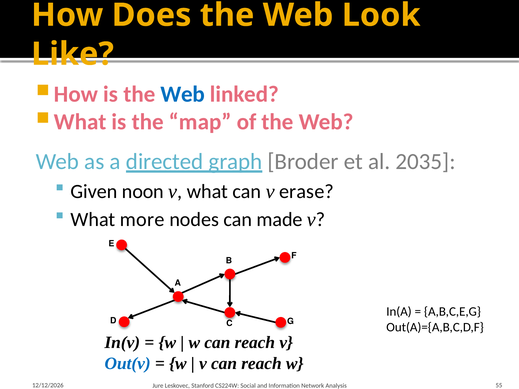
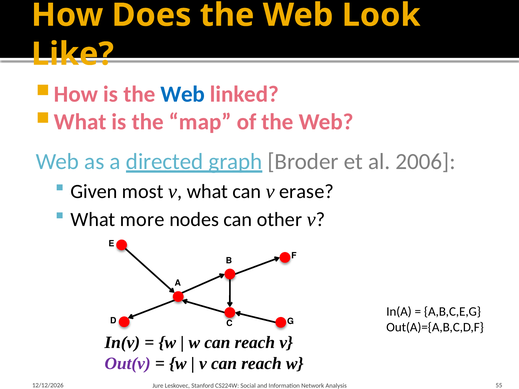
2035: 2035 -> 2006 (426, 162)
noon: noon -> most (143, 191)
made: made -> other (279, 220)
Out(v colour: blue -> purple (128, 364)
